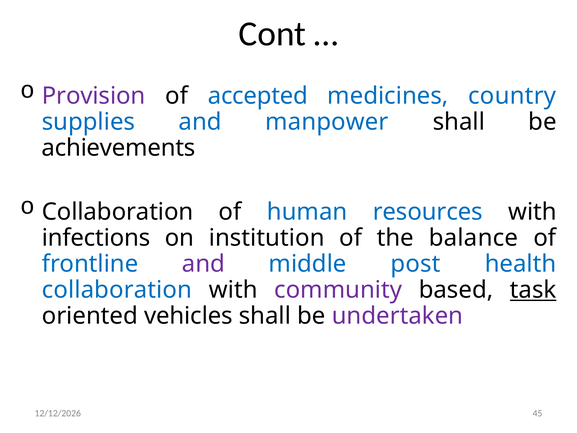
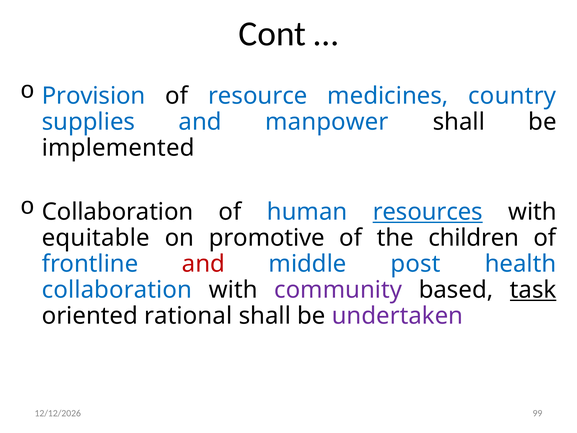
Provision colour: purple -> blue (94, 96)
accepted: accepted -> resource (258, 96)
achievements: achievements -> implemented (118, 148)
resources underline: none -> present (428, 212)
infections: infections -> equitable (96, 238)
institution: institution -> promotive (267, 238)
balance: balance -> children (474, 238)
and colour: purple -> red (203, 264)
vehicles: vehicles -> rational (188, 316)
45: 45 -> 99 (538, 413)
